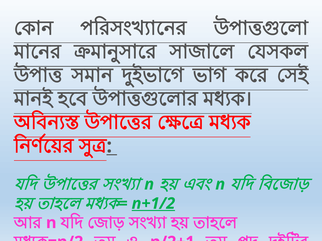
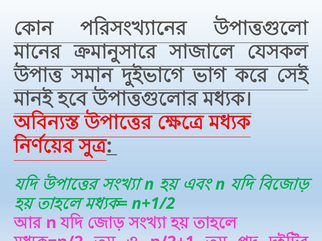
n+1/2 underline: present -> none (153, 204)
